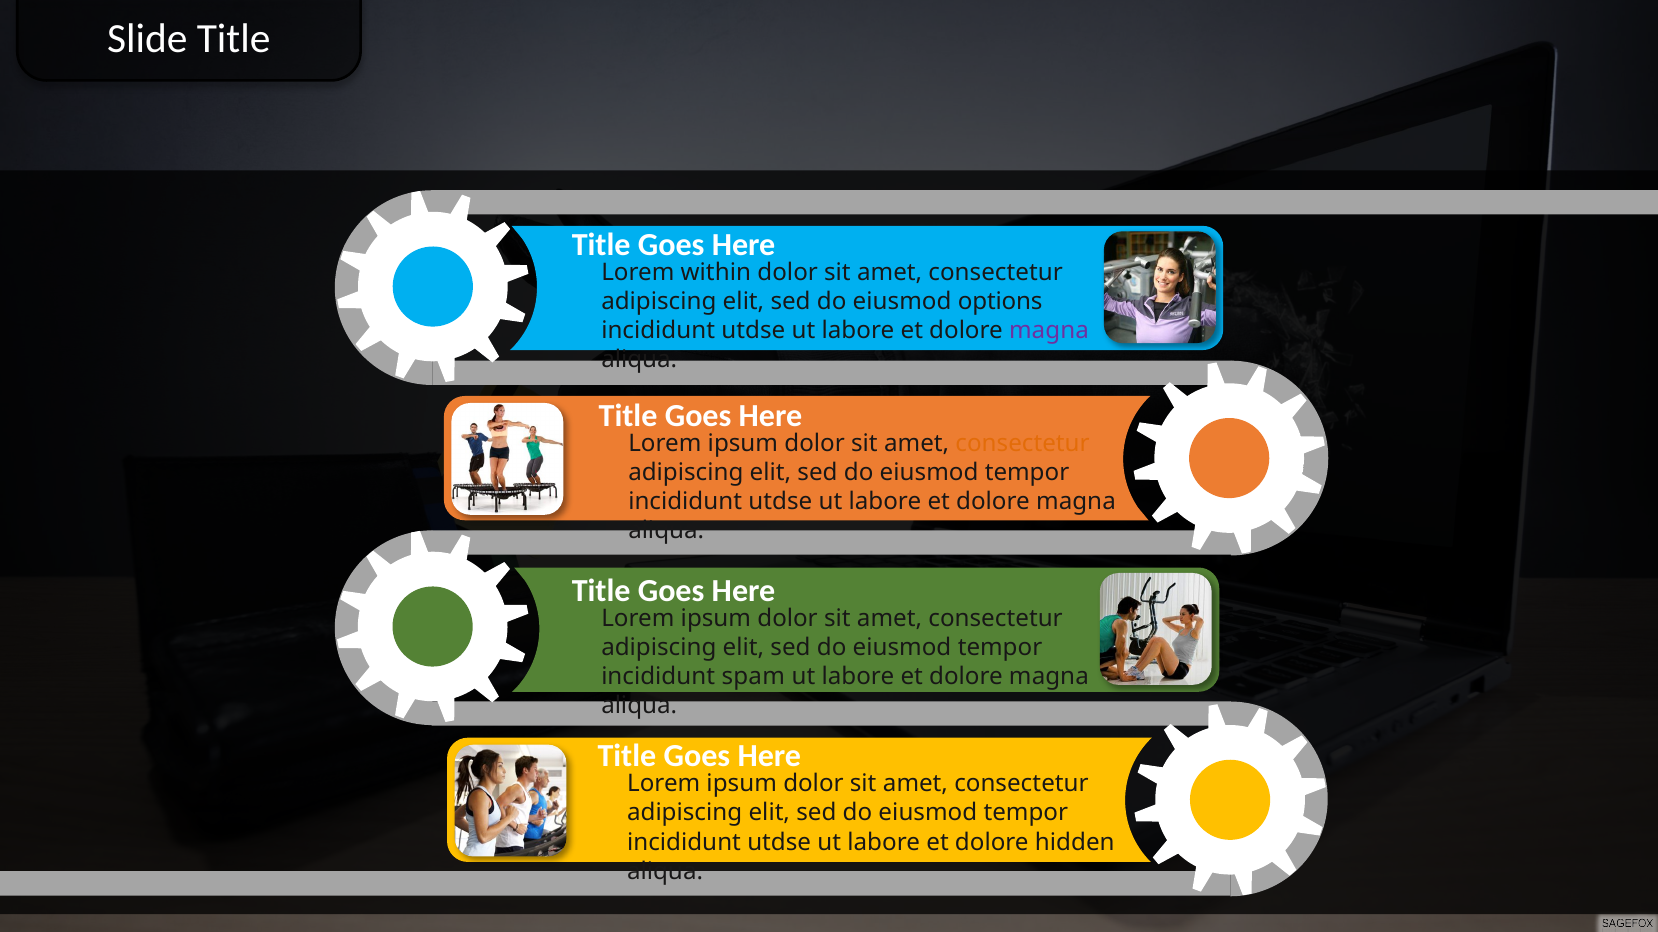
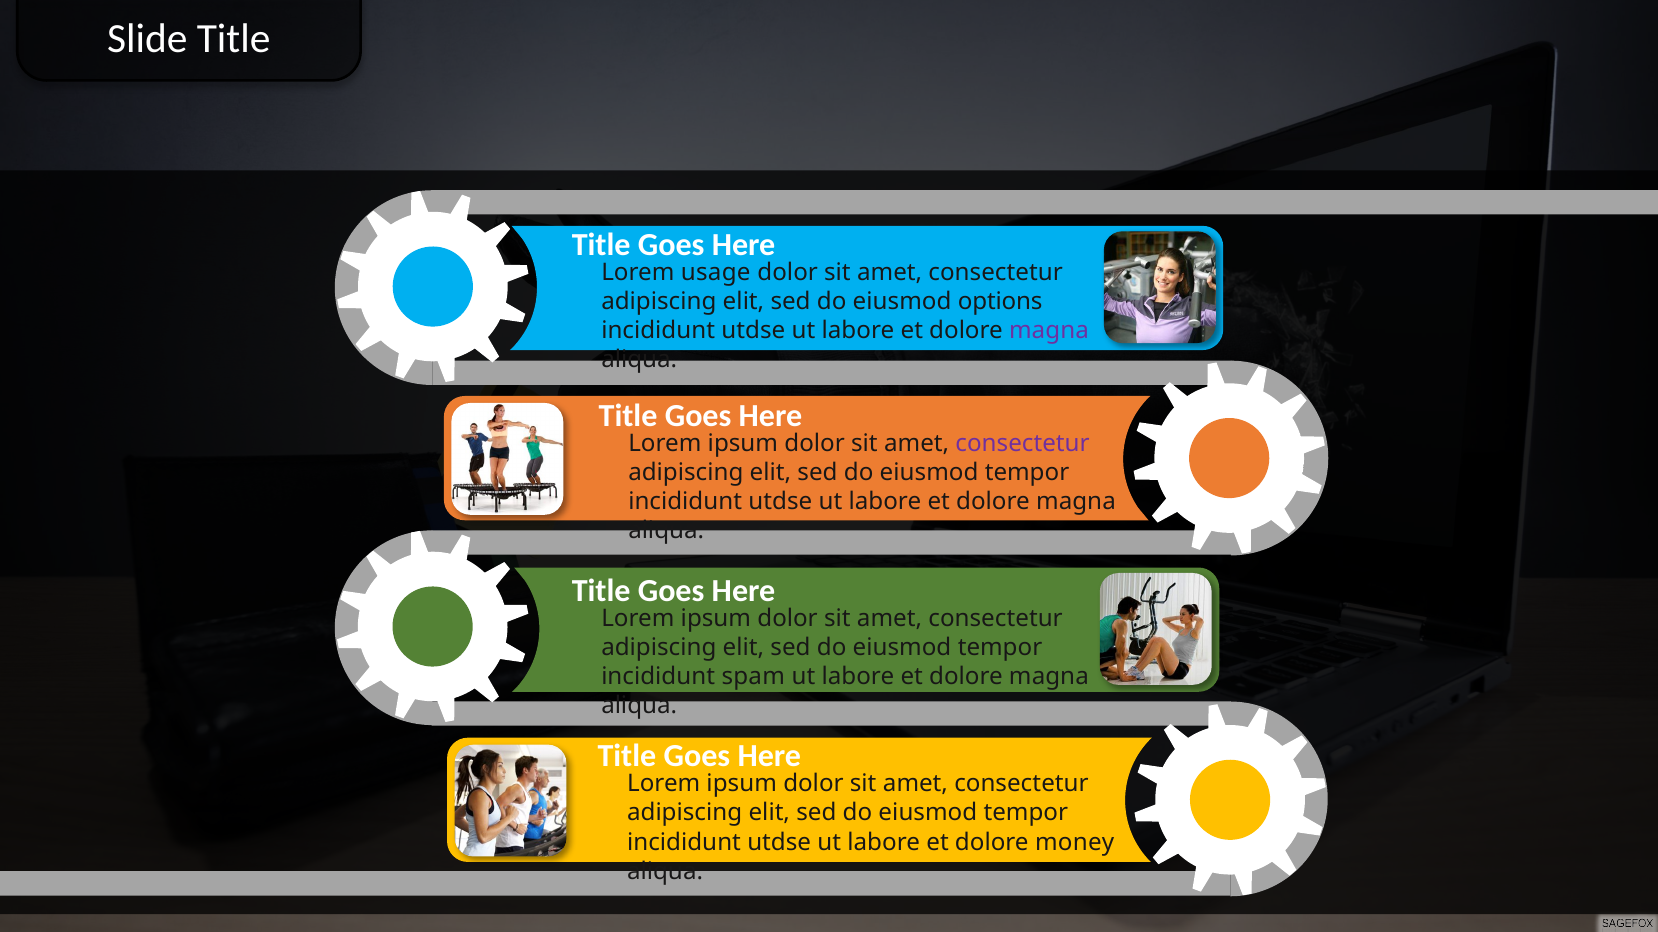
within: within -> usage (716, 273)
consectetur colour: orange -> purple (1023, 444)
hidden: hidden -> money (1075, 843)
